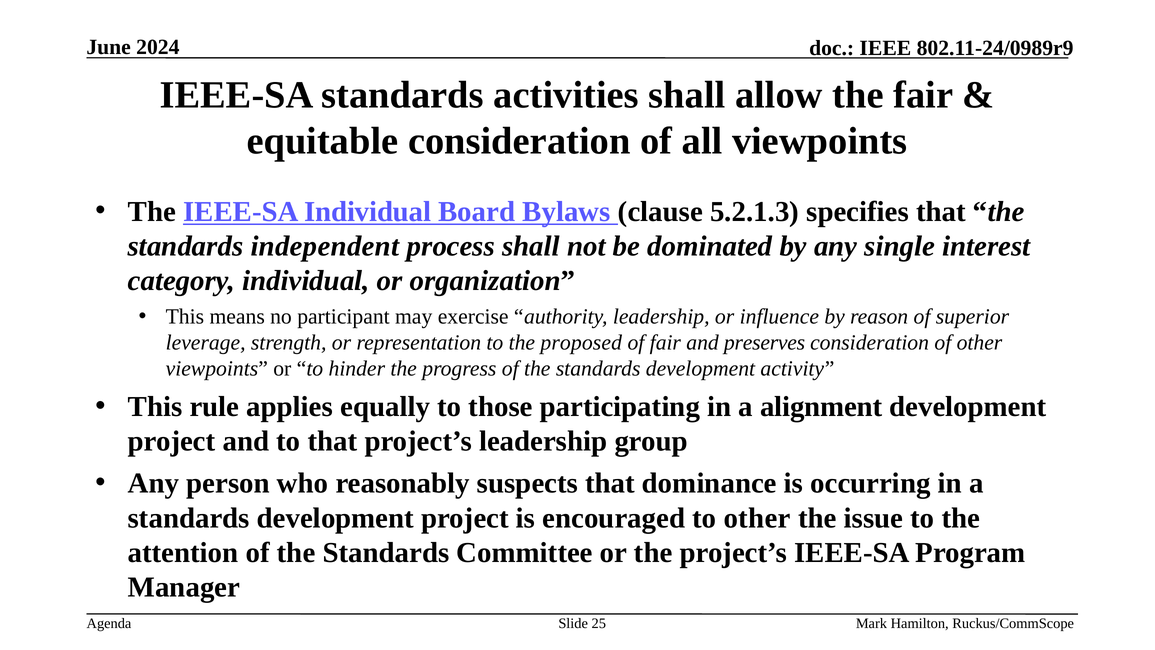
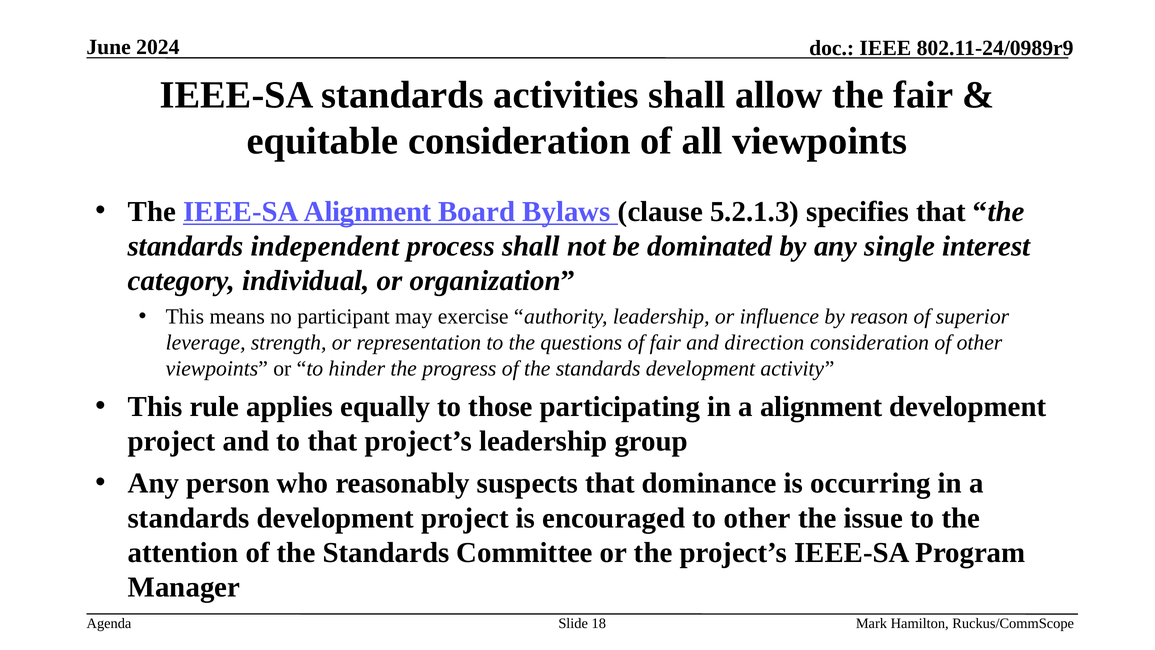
IEEE-SA Individual: Individual -> Alignment (368, 211)
proposed: proposed -> questions (581, 342)
preserves: preserves -> direction (764, 342)
25: 25 -> 18 (599, 623)
